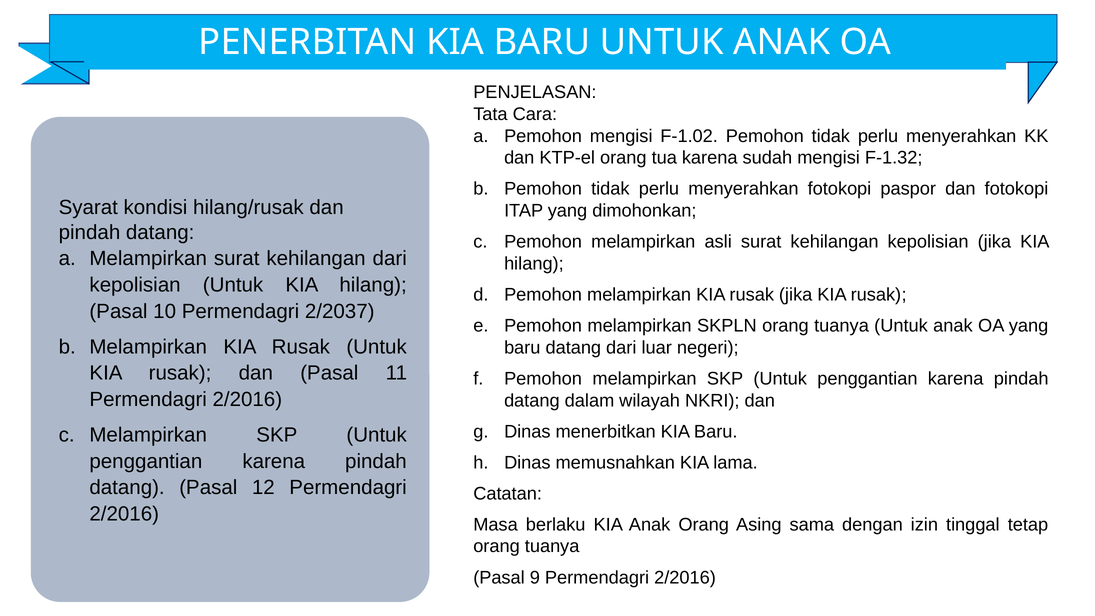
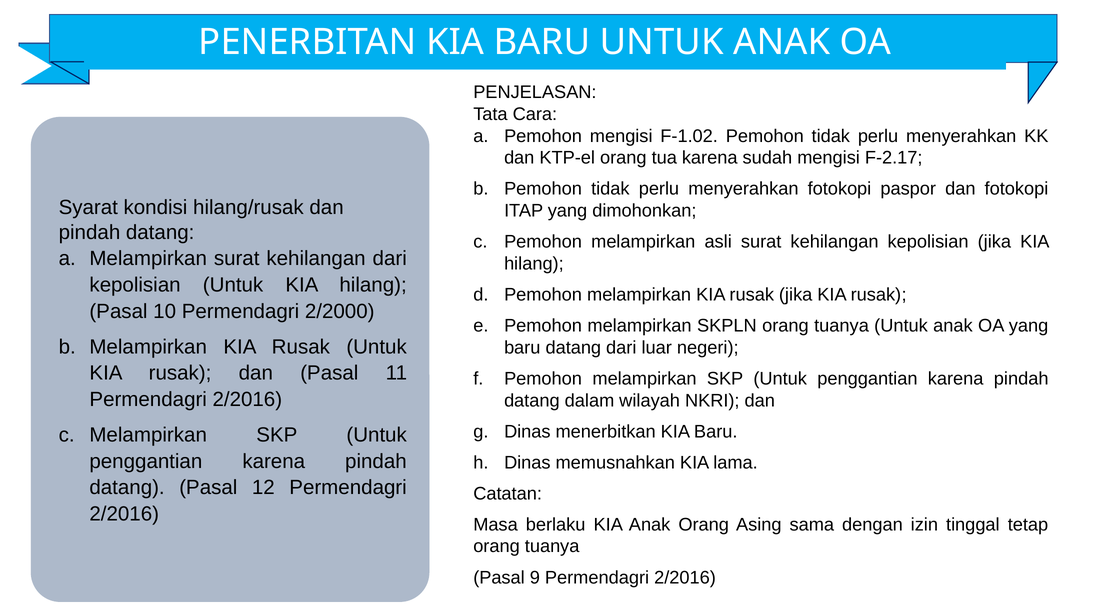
F-1.32: F-1.32 -> F-2.17 (894, 158)
2/2037: 2/2037 -> 2/2000 (340, 311)
